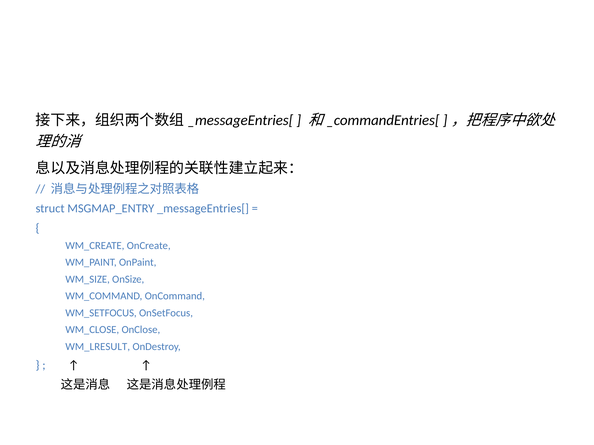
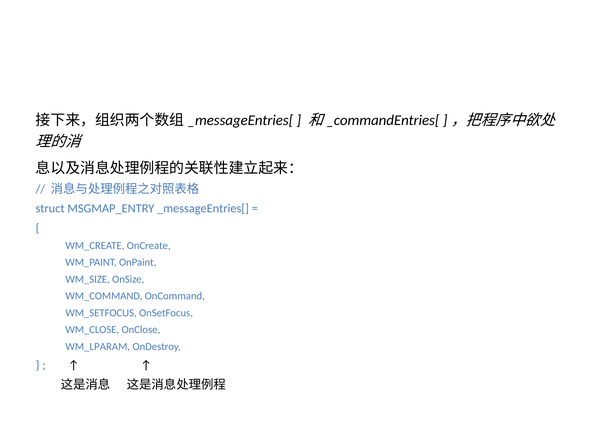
WM_LRESULT: WM_LRESULT -> WM_LPARAM (98, 347)
